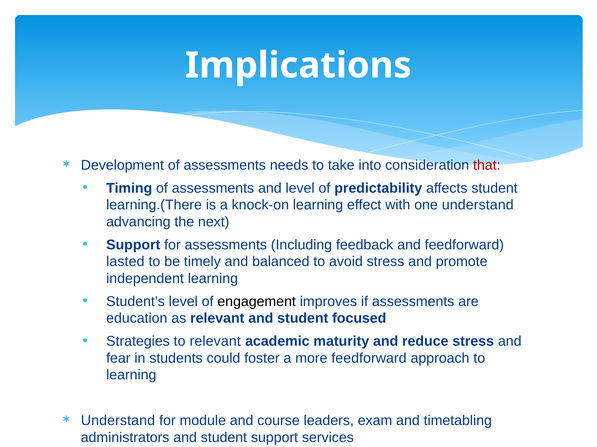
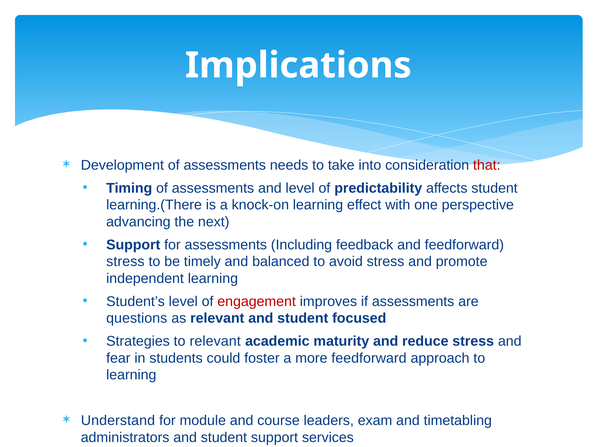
one understand: understand -> perspective (478, 205)
lasted: lasted -> stress (125, 262)
engagement colour: black -> red (257, 302)
education: education -> questions (137, 319)
